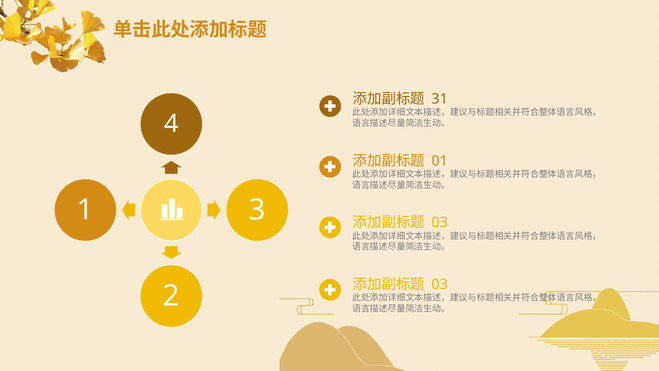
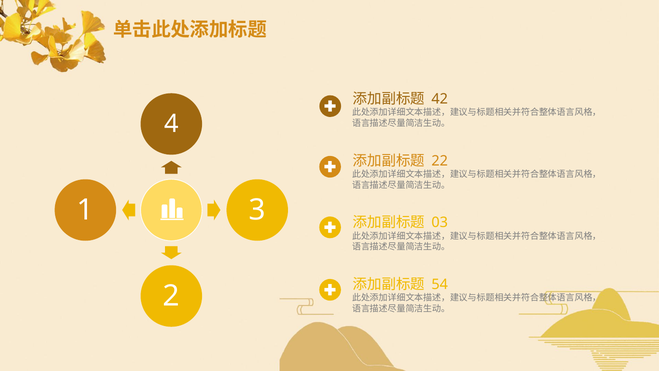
31: 31 -> 42 (440, 99)
01: 01 -> 22 (440, 161)
03: 03 -> 54 (440, 284)
